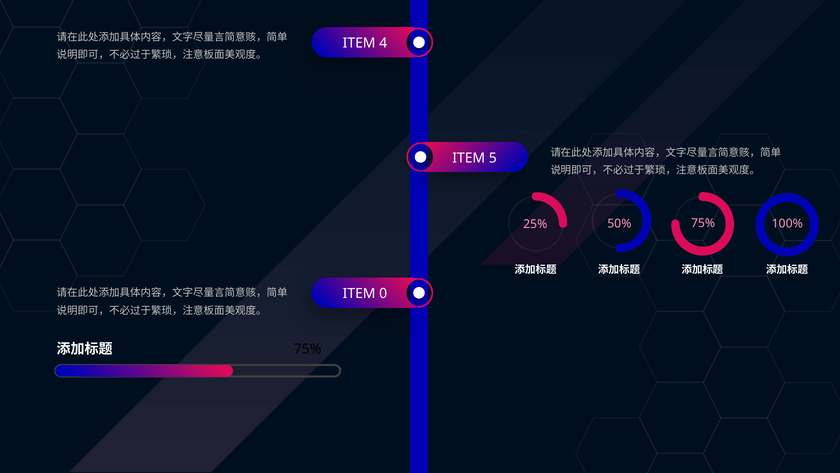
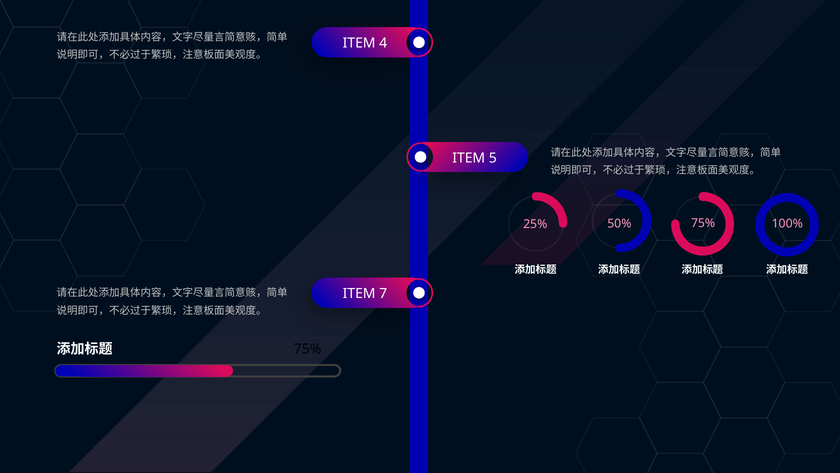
0: 0 -> 7 (383, 293)
